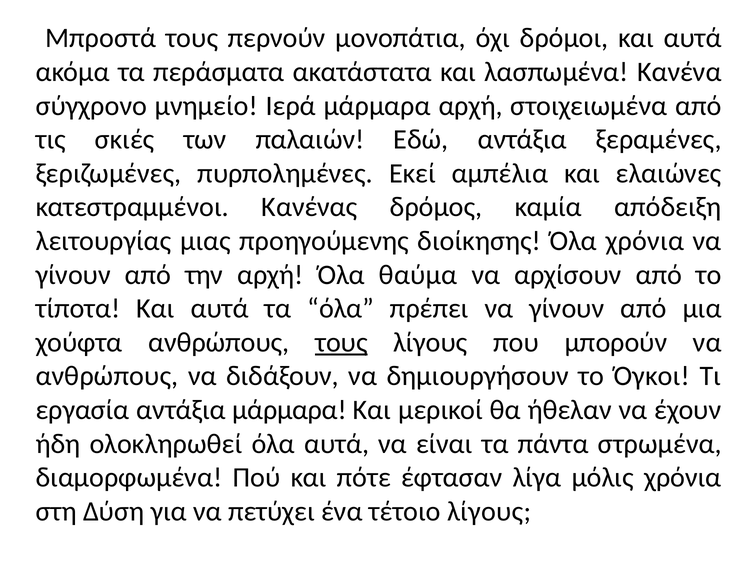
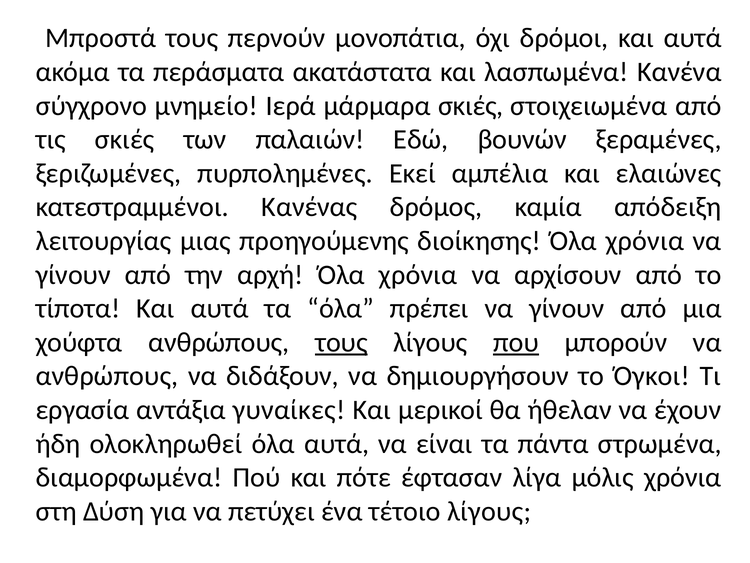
μάρμαρα αρχή: αρχή -> σκιές (471, 106)
Εδώ αντάξια: αντάξια -> βουνών (522, 139)
αρχή Όλα θαύμα: θαύμα -> χρόνια (418, 275)
που underline: none -> present (516, 342)
αντάξια μάρμαρα: μάρμαρα -> γυναίκες (289, 410)
